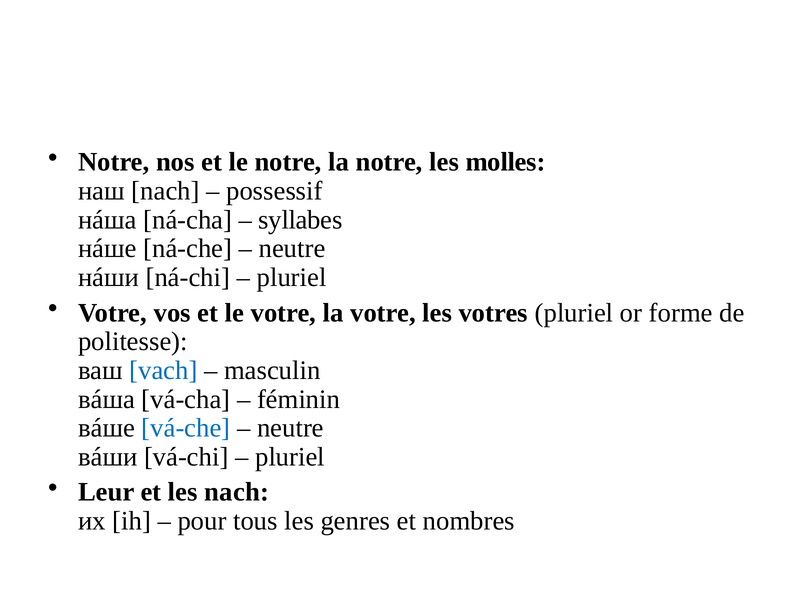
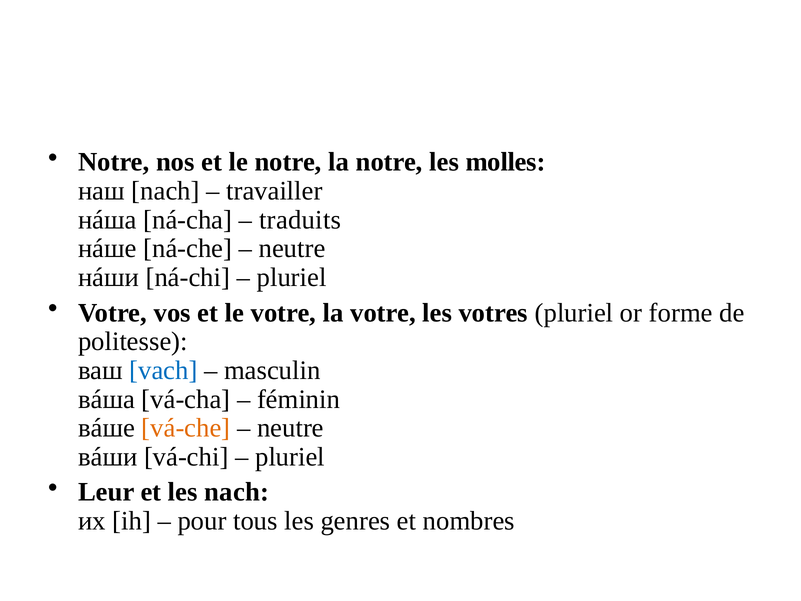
possessif: possessif -> travailler (274, 191)
syllabes: syllabes -> traduits (300, 220)
vá-che colour: blue -> orange (186, 428)
